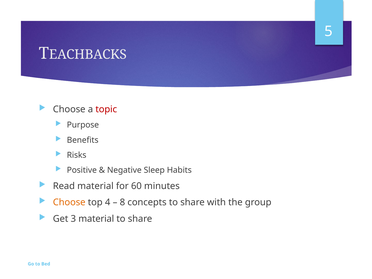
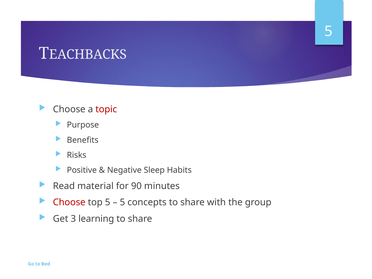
60: 60 -> 90 (136, 186)
Choose colour: orange -> red (69, 202)
top 4: 4 -> 5 (108, 202)
8: 8 -> 5 (122, 202)
3 material: material -> learning (96, 219)
